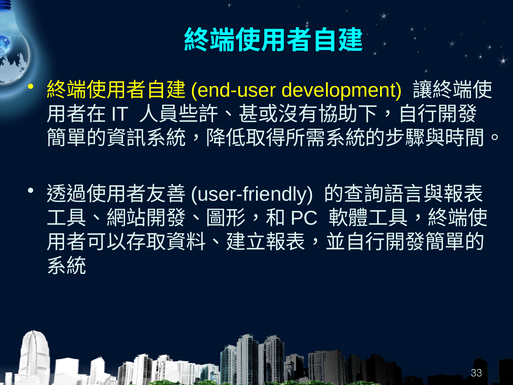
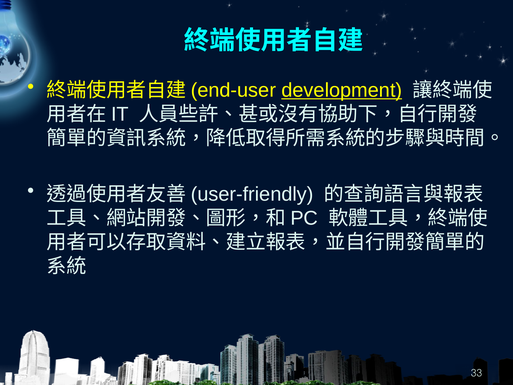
development underline: none -> present (342, 90)
